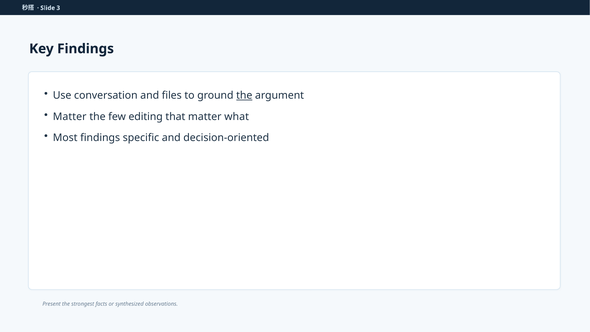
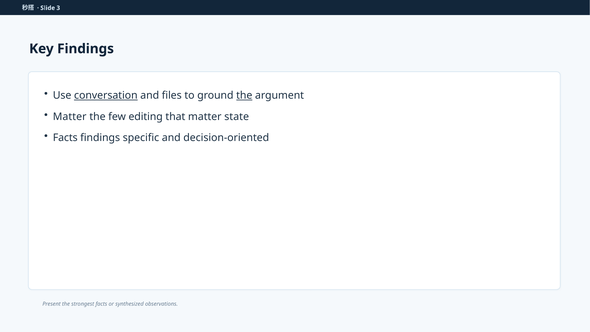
conversation underline: none -> present (106, 95)
what: what -> state (237, 117)
Most: Most -> Facts (65, 138)
